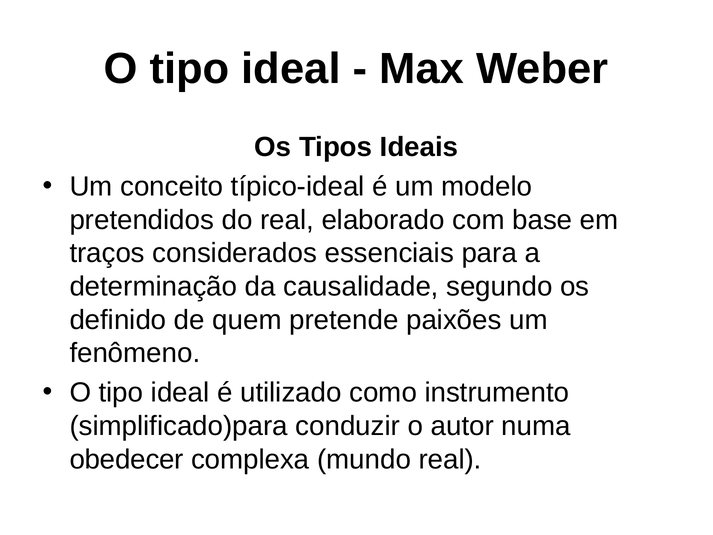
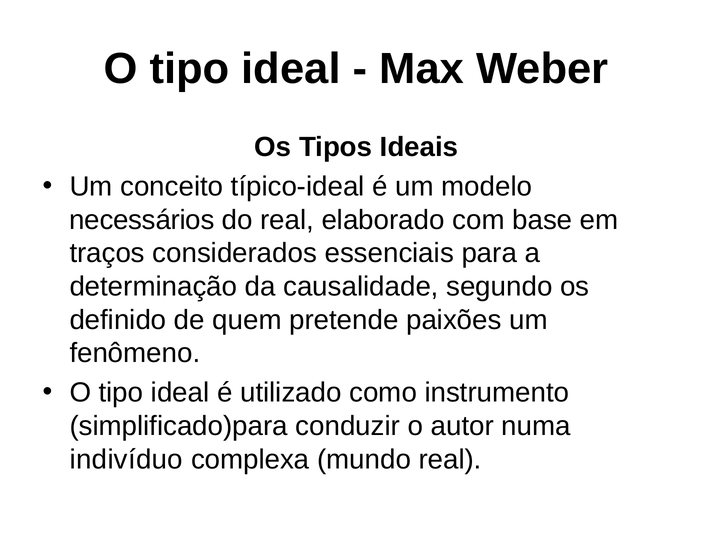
pretendidos: pretendidos -> necessários (142, 220)
obedecer: obedecer -> indivíduo (126, 459)
